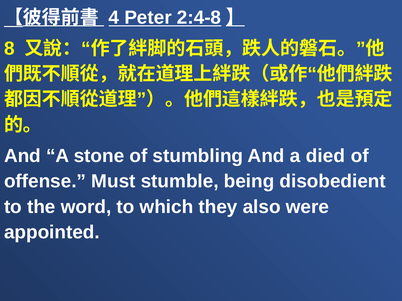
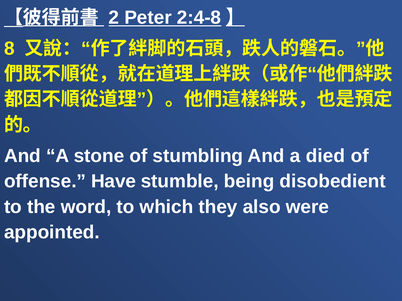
4: 4 -> 2 (114, 17)
Must: Must -> Have (114, 182)
